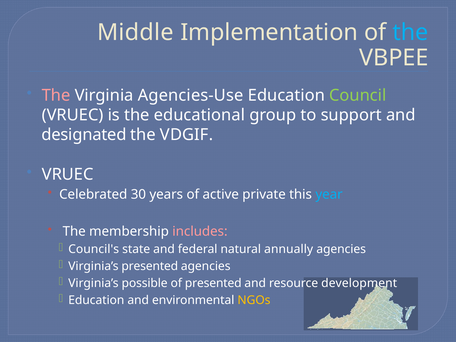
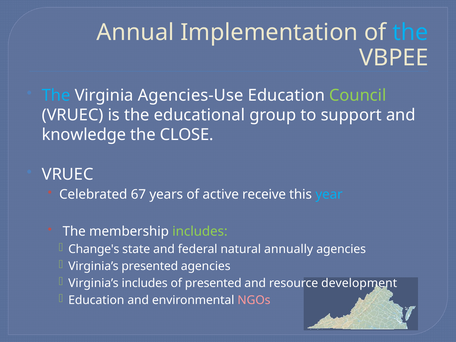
Middle: Middle -> Annual (135, 32)
The colour: pink -> light blue (56, 95)
designated: designated -> knowledge (84, 135)
VDGIF: VDGIF -> CLOSE (187, 135)
30: 30 -> 67 (138, 195)
private: private -> receive (264, 195)
includes colour: pink -> light green (200, 232)
Council's: Council's -> Change's (94, 249)
Virginia’s possible: possible -> includes (145, 283)
NGOs colour: yellow -> pink (254, 300)
